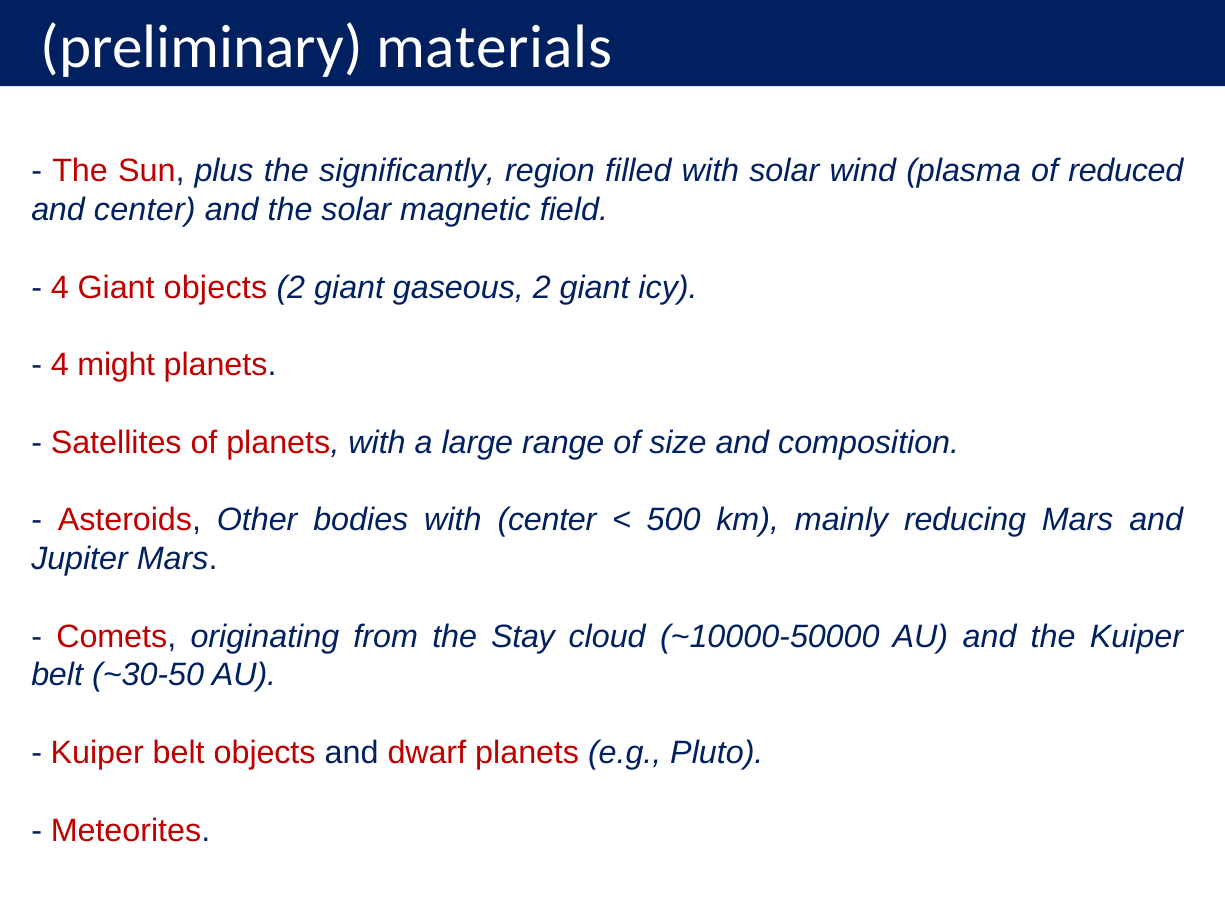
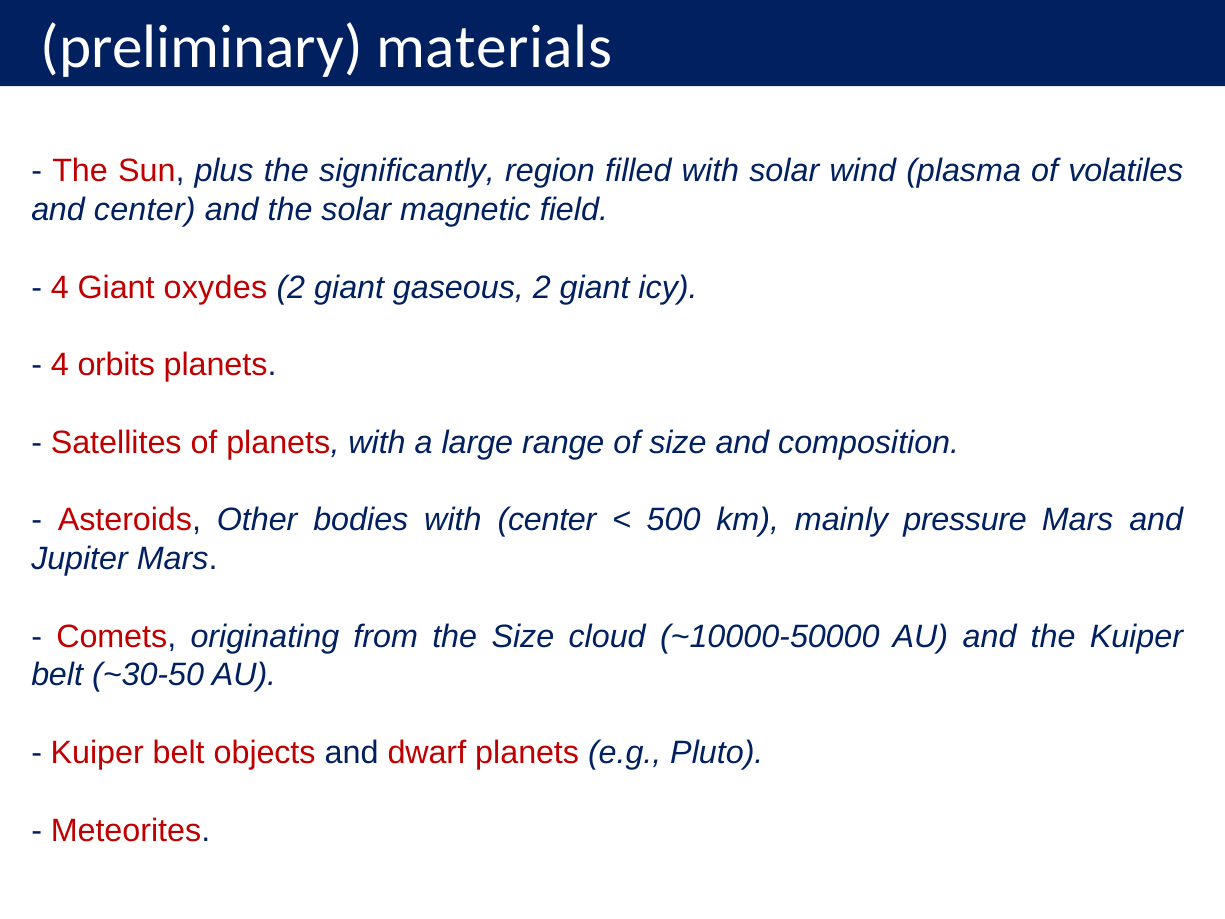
reduced: reduced -> volatiles (1126, 171)
Giant objects: objects -> oxydes (215, 287)
might: might -> orbits (116, 365)
reducing: reducing -> pressure (965, 520)
the Stay: Stay -> Size (523, 636)
